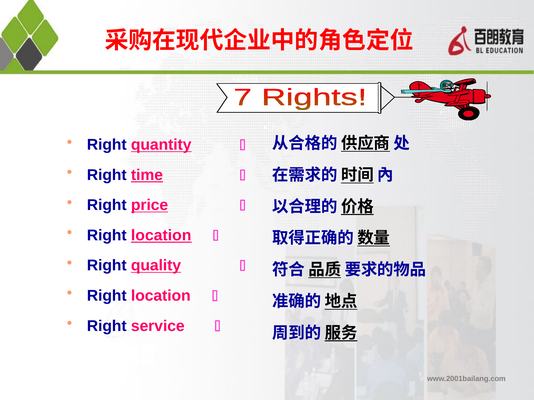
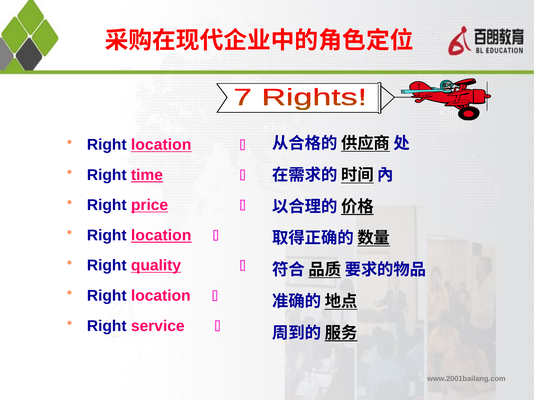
quantity: quantity -> location (161, 145)
